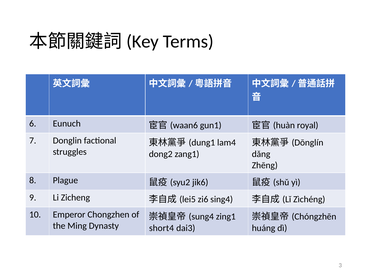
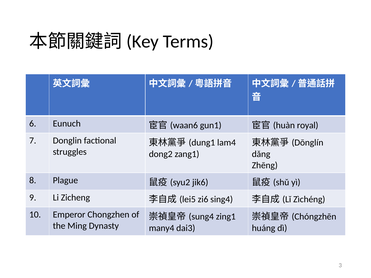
short4: short4 -> many4 (162, 228)
